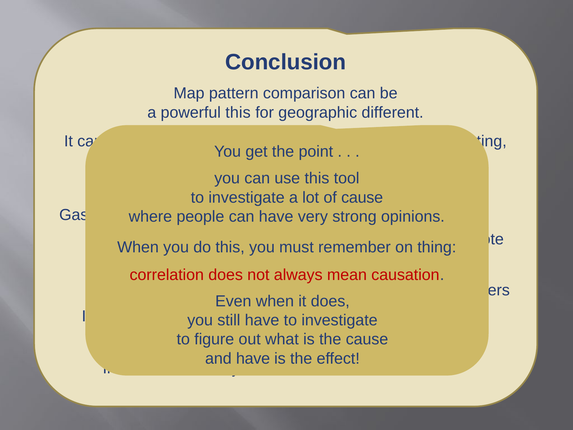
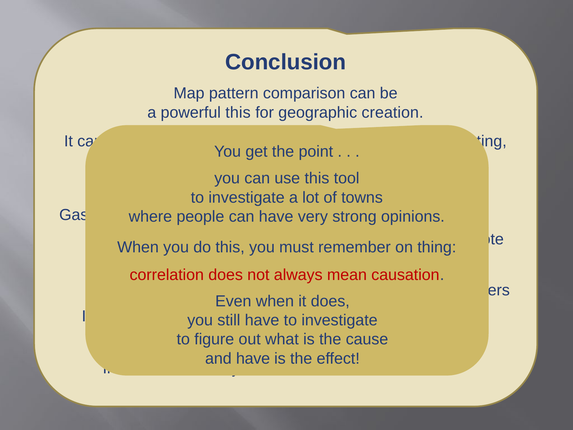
geographic different: different -> creation (393, 112)
cause: cause -> towns (362, 197)
